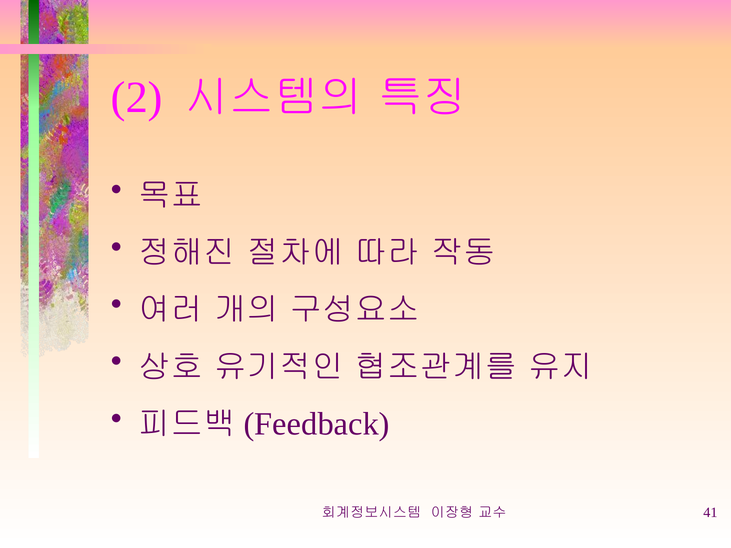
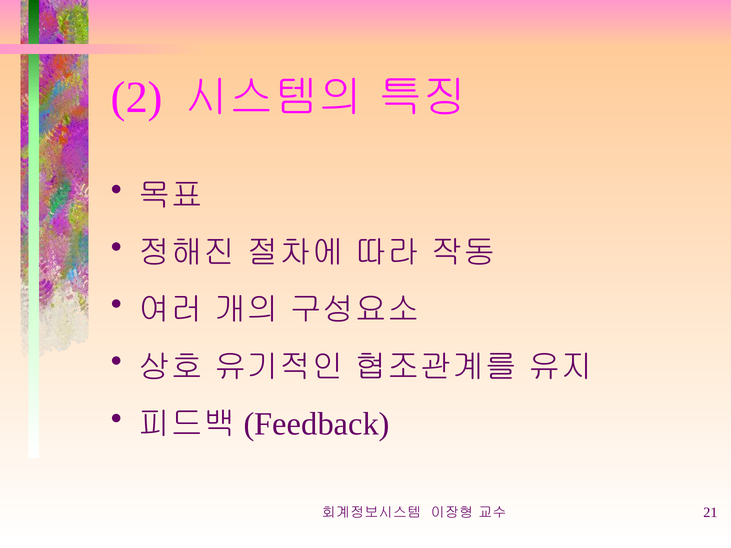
41: 41 -> 21 (710, 513)
